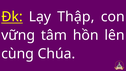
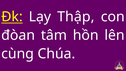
vững: vững -> đòan (18, 35)
